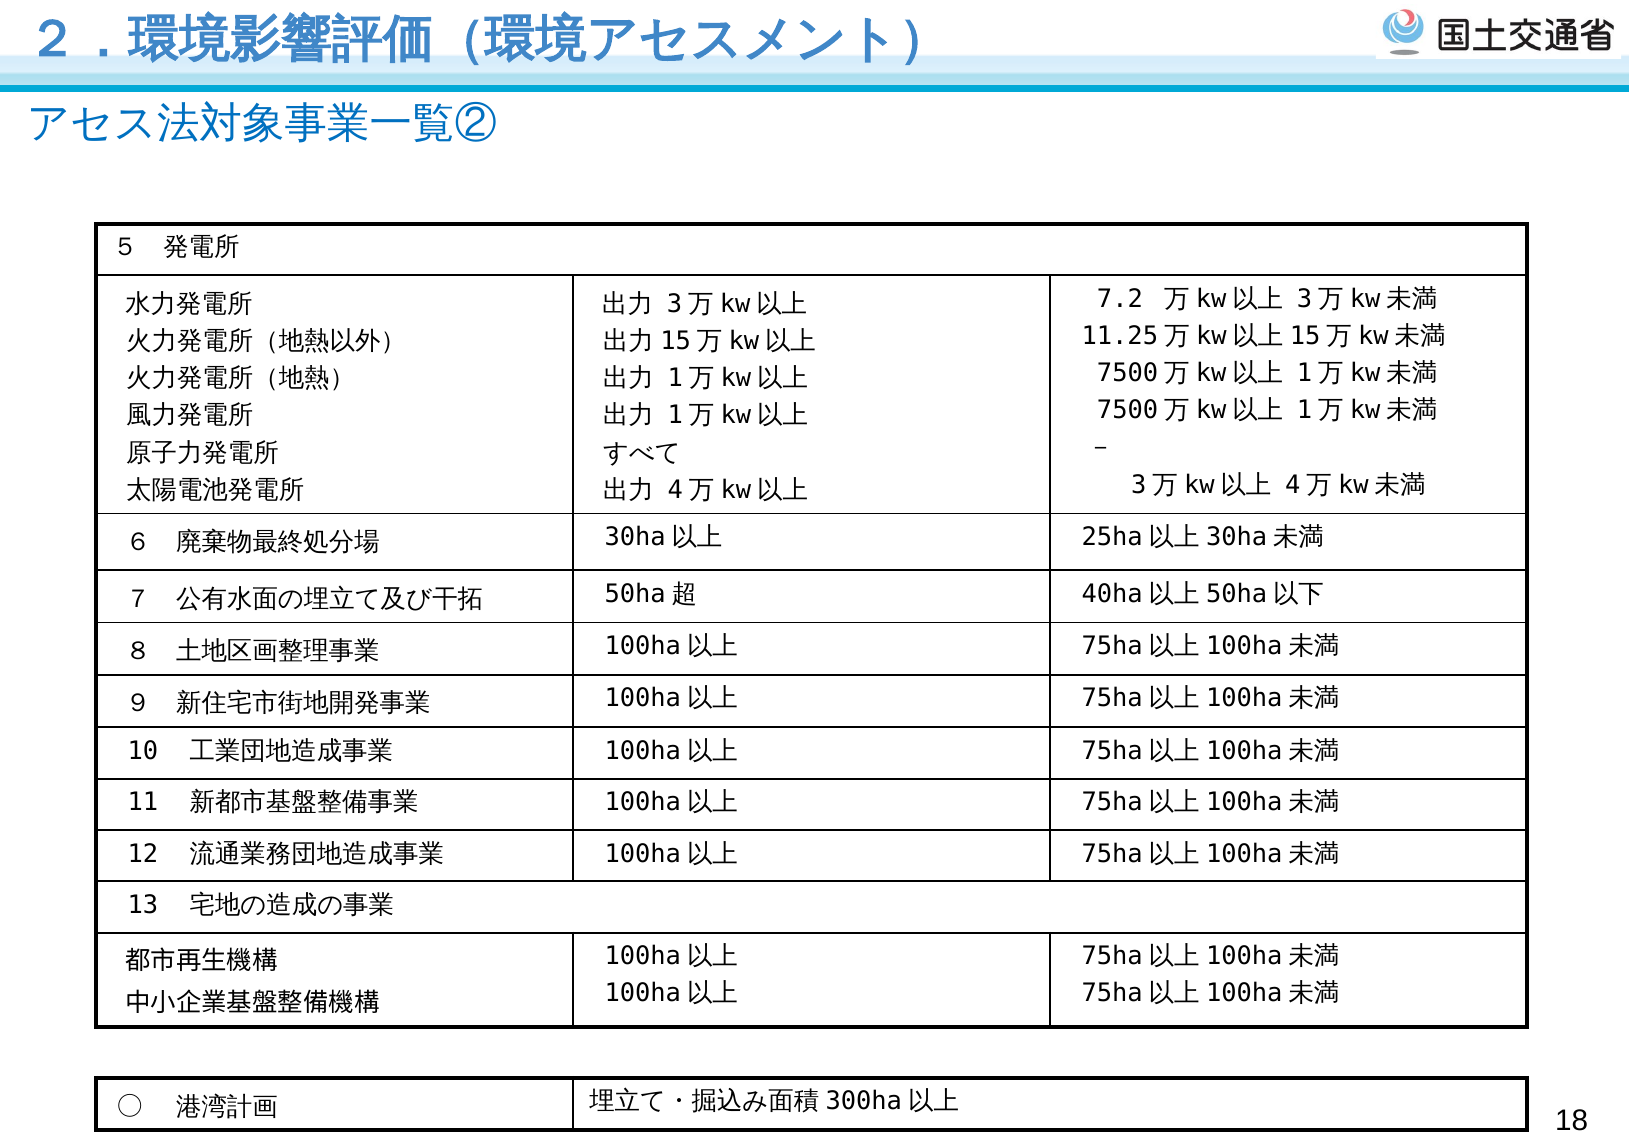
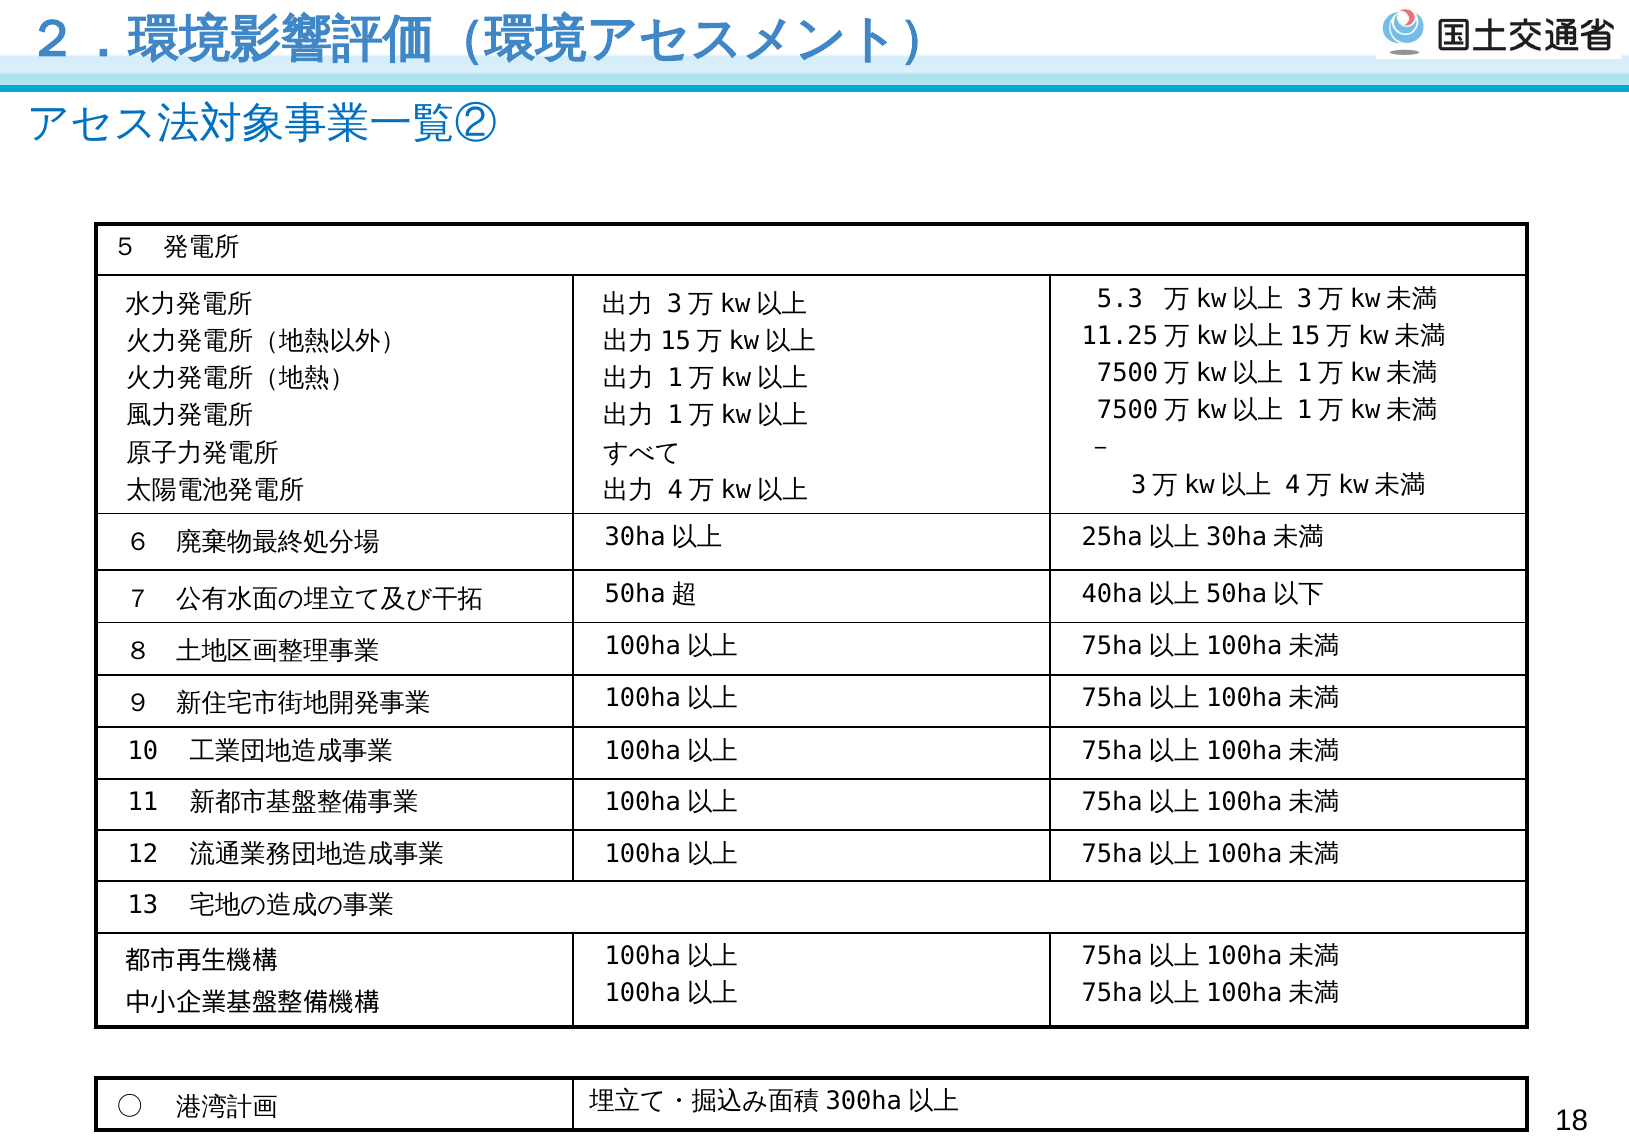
7.2: 7.2 -> 5.3 (1120, 299)
